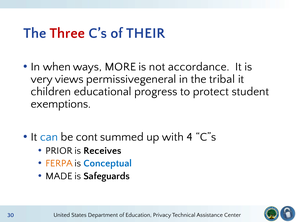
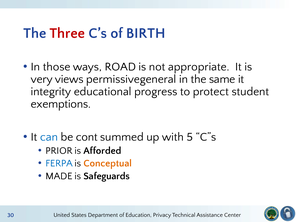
THEIR: THEIR -> BIRTH (146, 33)
when: when -> those (57, 67)
MORE: MORE -> ROAD (120, 67)
accordance: accordance -> appropriate (199, 67)
tribal: tribal -> same (222, 79)
children: children -> integrity (51, 92)
4: 4 -> 5 (190, 137)
Receives: Receives -> Afforded (102, 151)
FERPA colour: orange -> blue (59, 163)
Conceptual colour: blue -> orange (108, 163)
